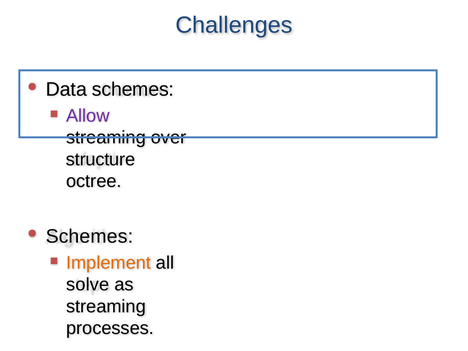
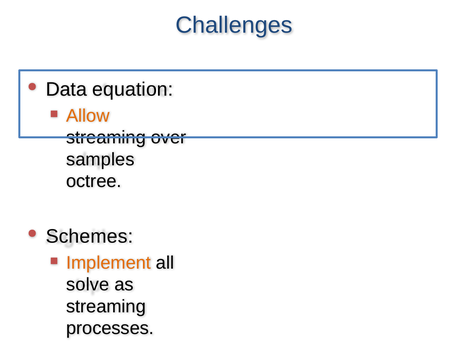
Data schemes: schemes -> equation (133, 90)
Allow colour: purple -> orange (88, 116)
structure: structure -> samples (100, 159)
